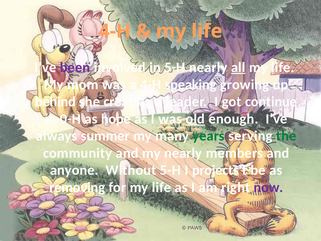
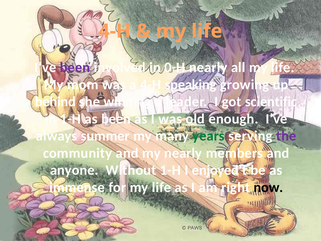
in 5-H: 5-H -> 0-H (175, 67)
all underline: present -> none (238, 67)
creating: creating -> winning (127, 102)
continue: continue -> scientific (271, 102)
in 0-H: 0-H -> 1-H (70, 119)
as hope: hope -> been (116, 119)
the colour: green -> purple (286, 136)
Without 5-H: 5-H -> 1-H (170, 170)
projects’t: projects’t -> enjoyed’t (220, 170)
removing: removing -> immense (77, 187)
now colour: purple -> black (268, 187)
